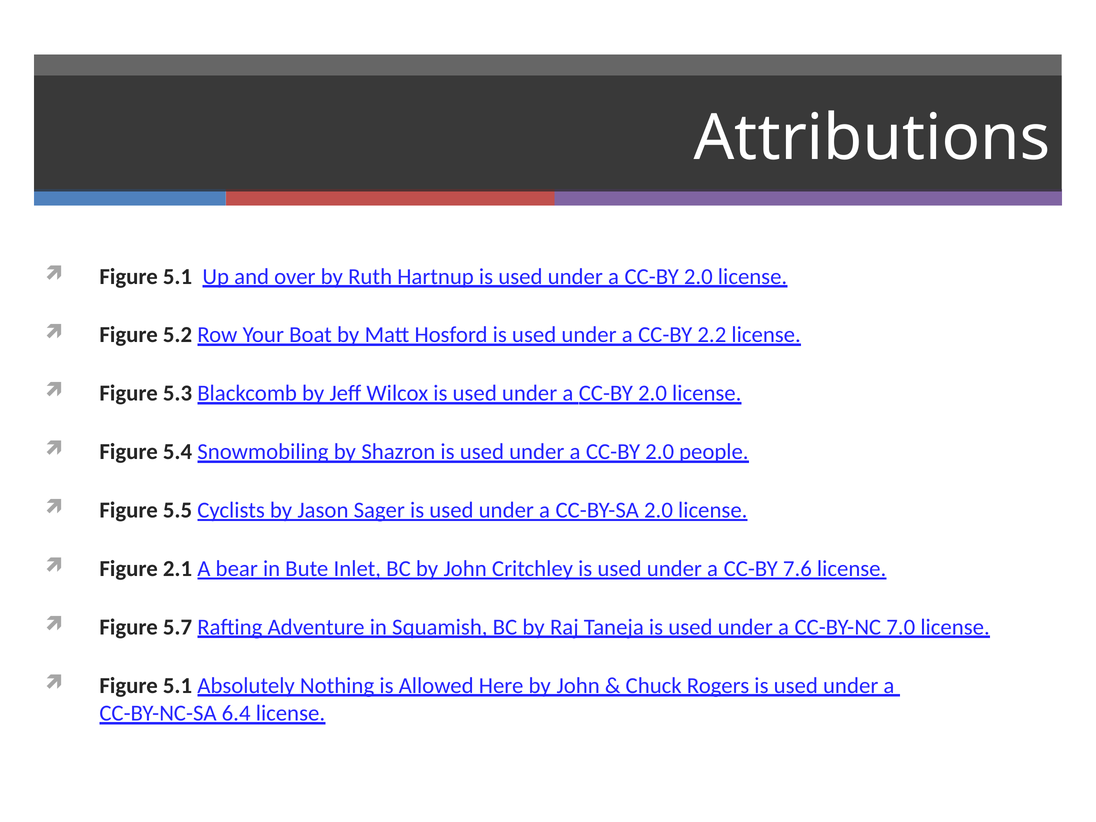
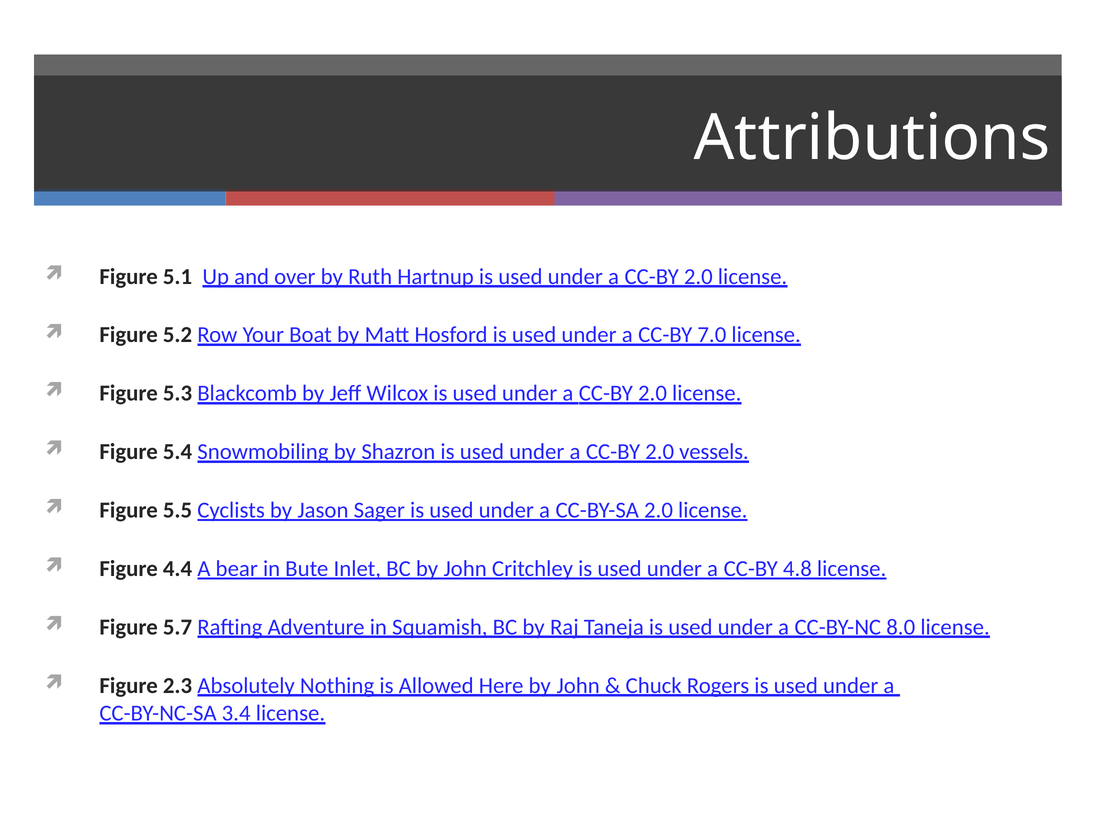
2.2: 2.2 -> 7.0 (712, 335)
people: people -> vessels (714, 452)
2.1: 2.1 -> 4.4 (178, 569)
7.6: 7.6 -> 4.8 (797, 569)
7.0: 7.0 -> 8.0 (901, 627)
5.1: 5.1 -> 2.3 (178, 685)
6.4: 6.4 -> 3.4 (236, 713)
